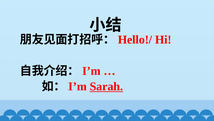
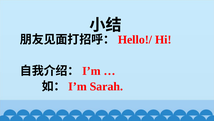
Sarah underline: present -> none (106, 86)
